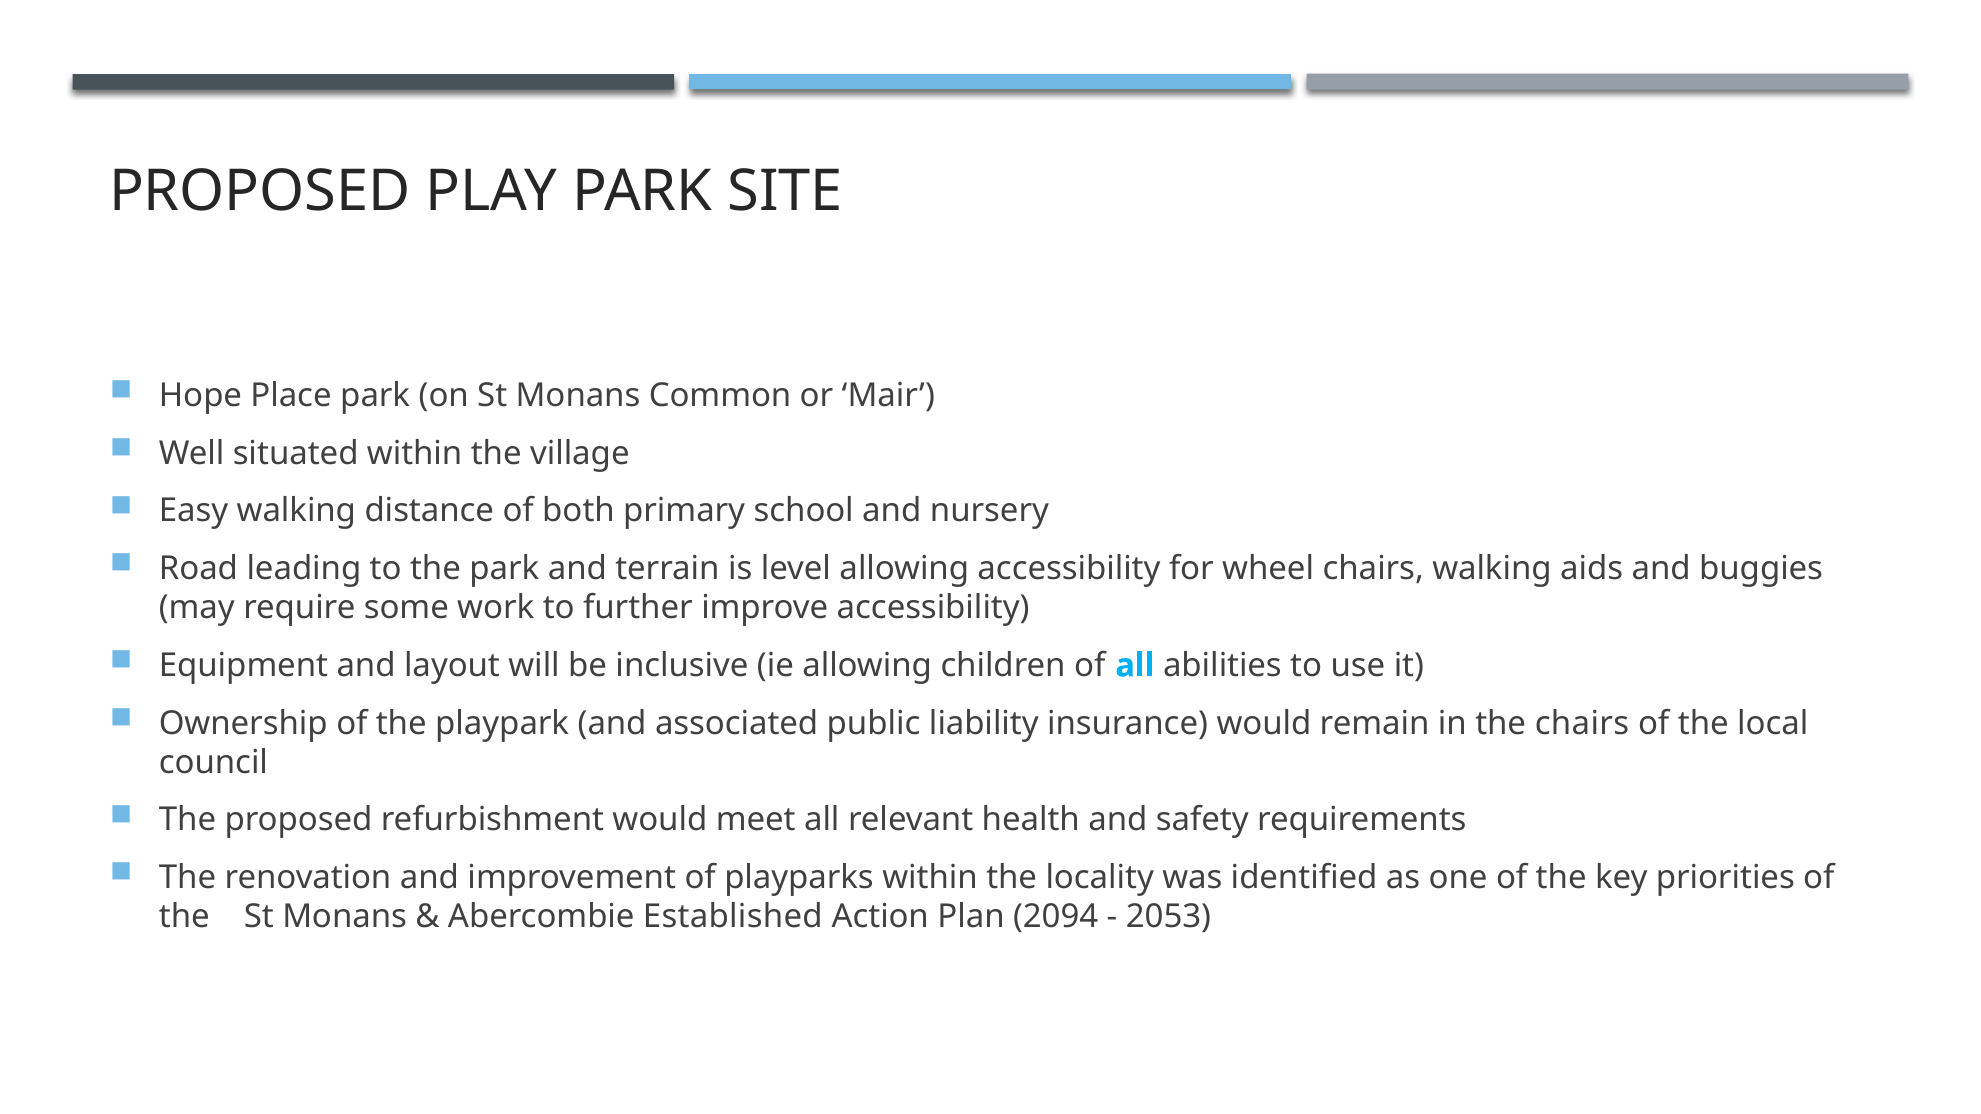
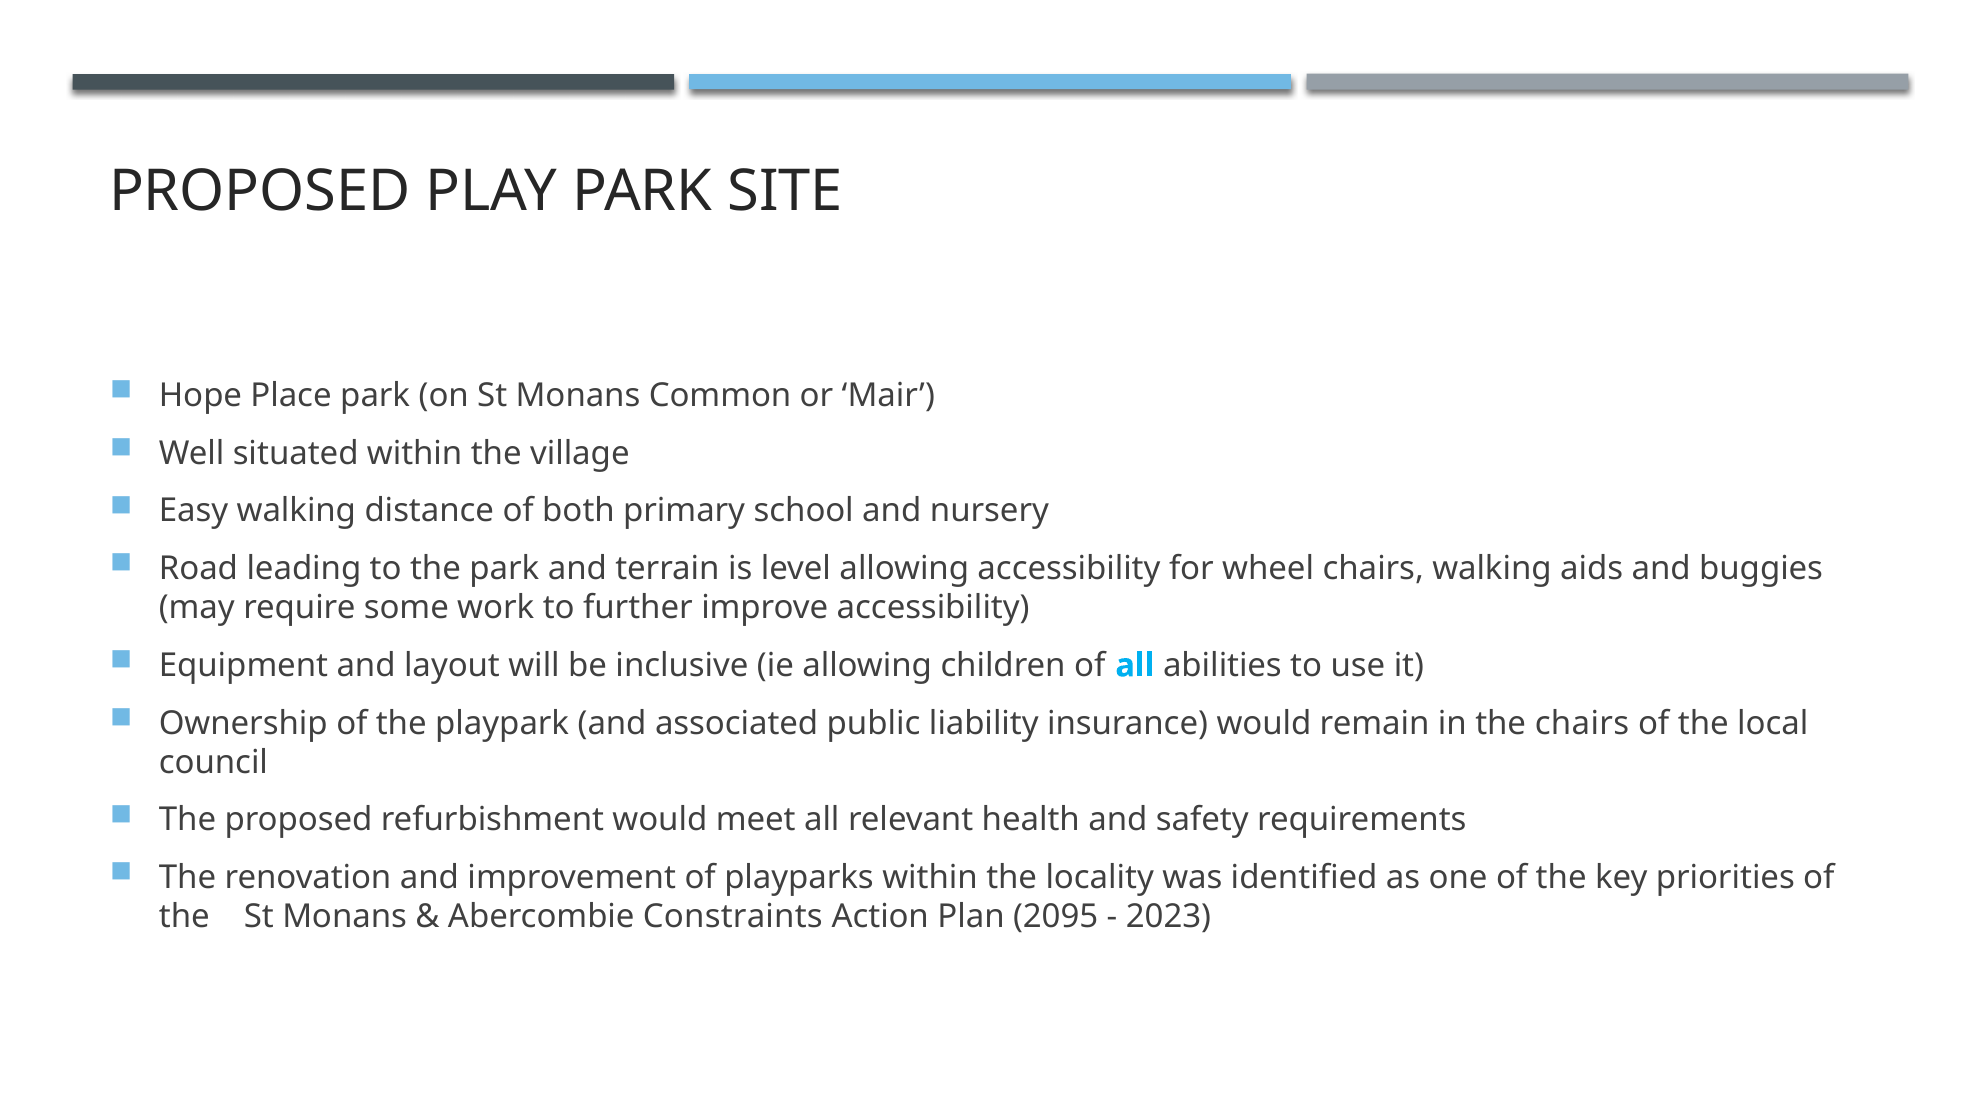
Established: Established -> Constraints (733, 917)
2094: 2094 -> 2095 (1056, 917)
2053: 2053 -> 2023 (1168, 917)
